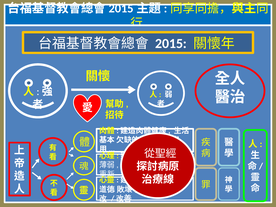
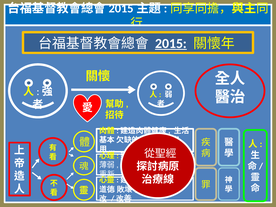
2015 underline: none -> present (171, 44)
